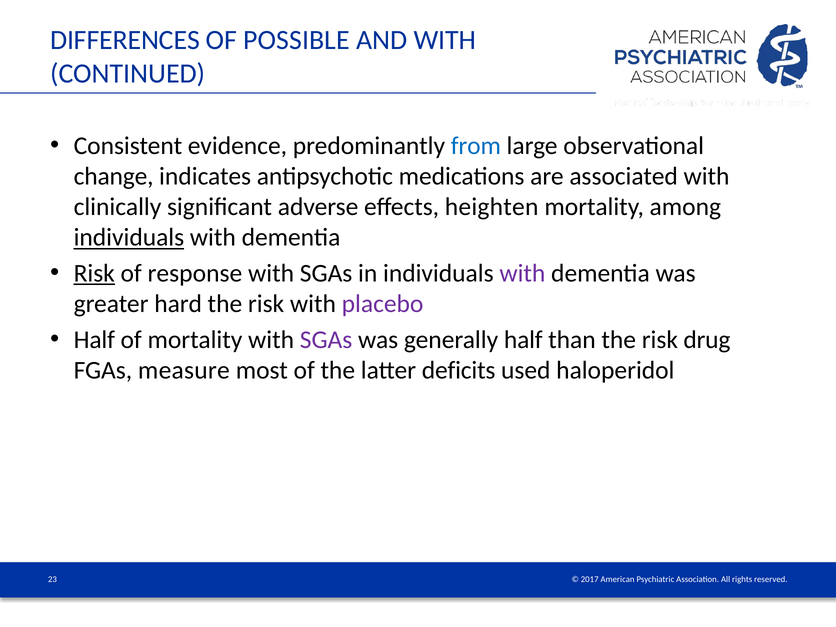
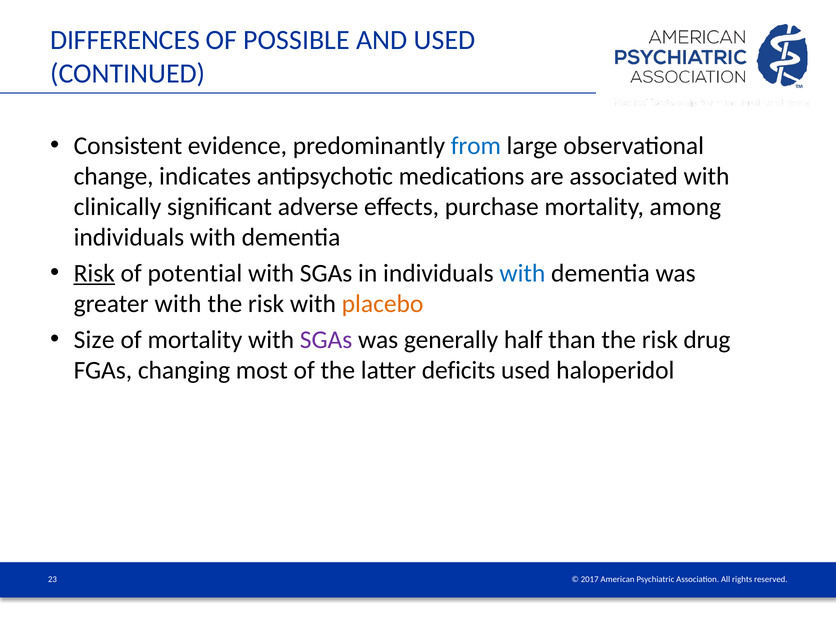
AND WITH: WITH -> USED (445, 40)
heighten: heighten -> purchase (492, 207)
individuals underline: present -> none (129, 238)
response: response -> potential (195, 273)
with colour: purple -> blue (522, 273)
greater hard: hard -> with (178, 304)
placebo colour: purple -> orange (383, 304)
Half: Half -> Size (94, 340)
measure: measure -> changing (184, 370)
